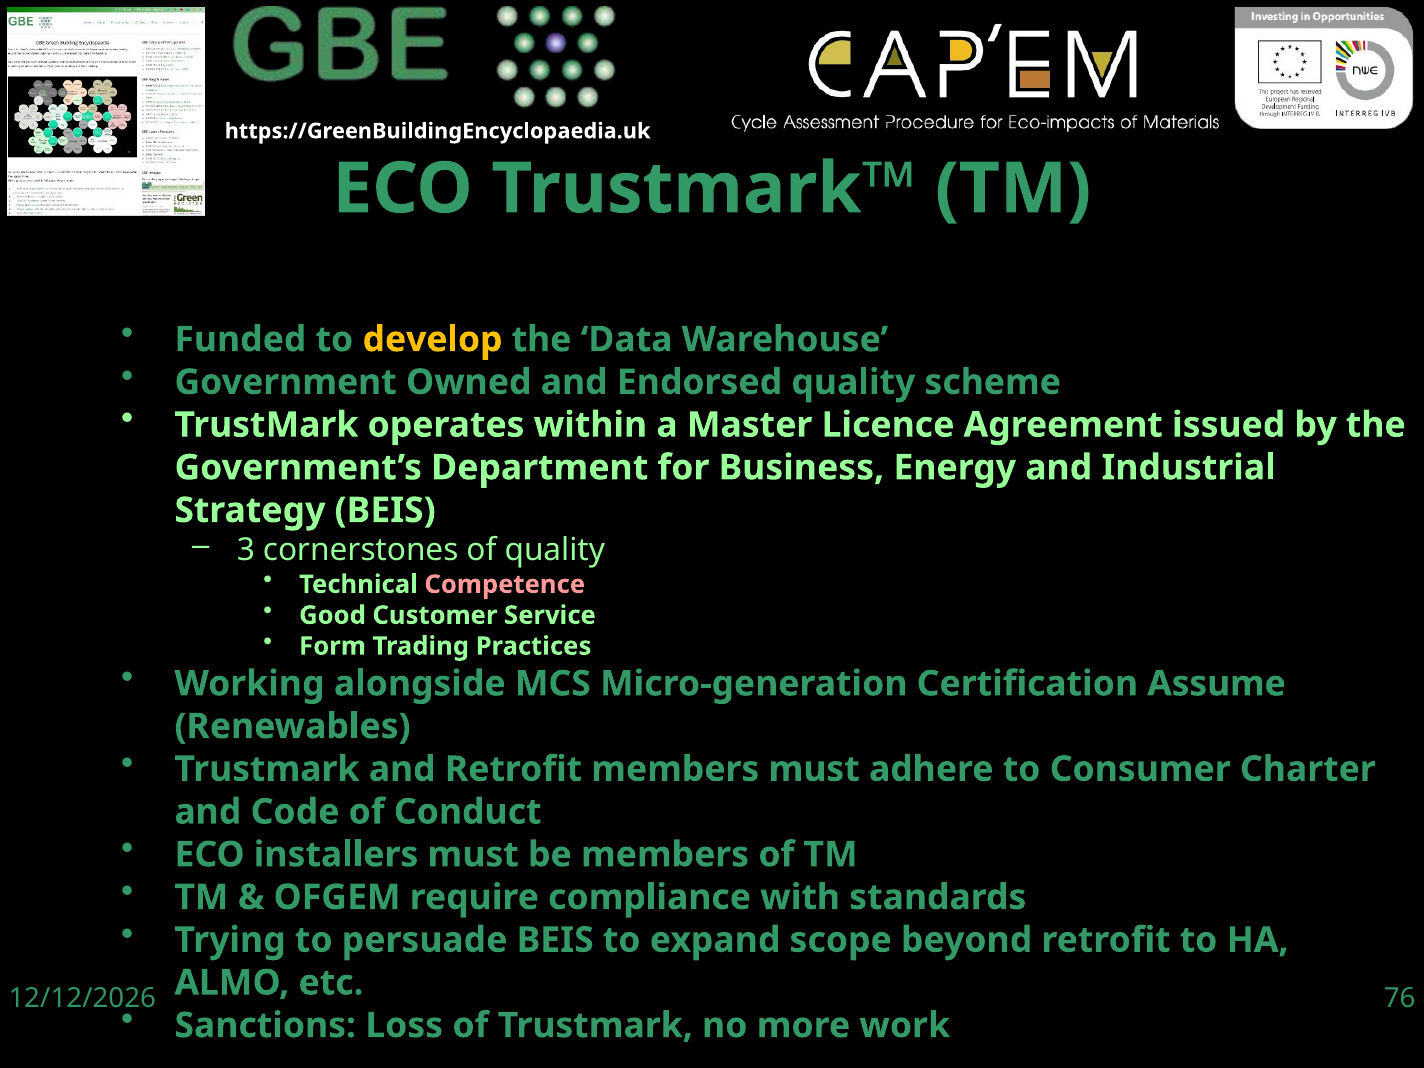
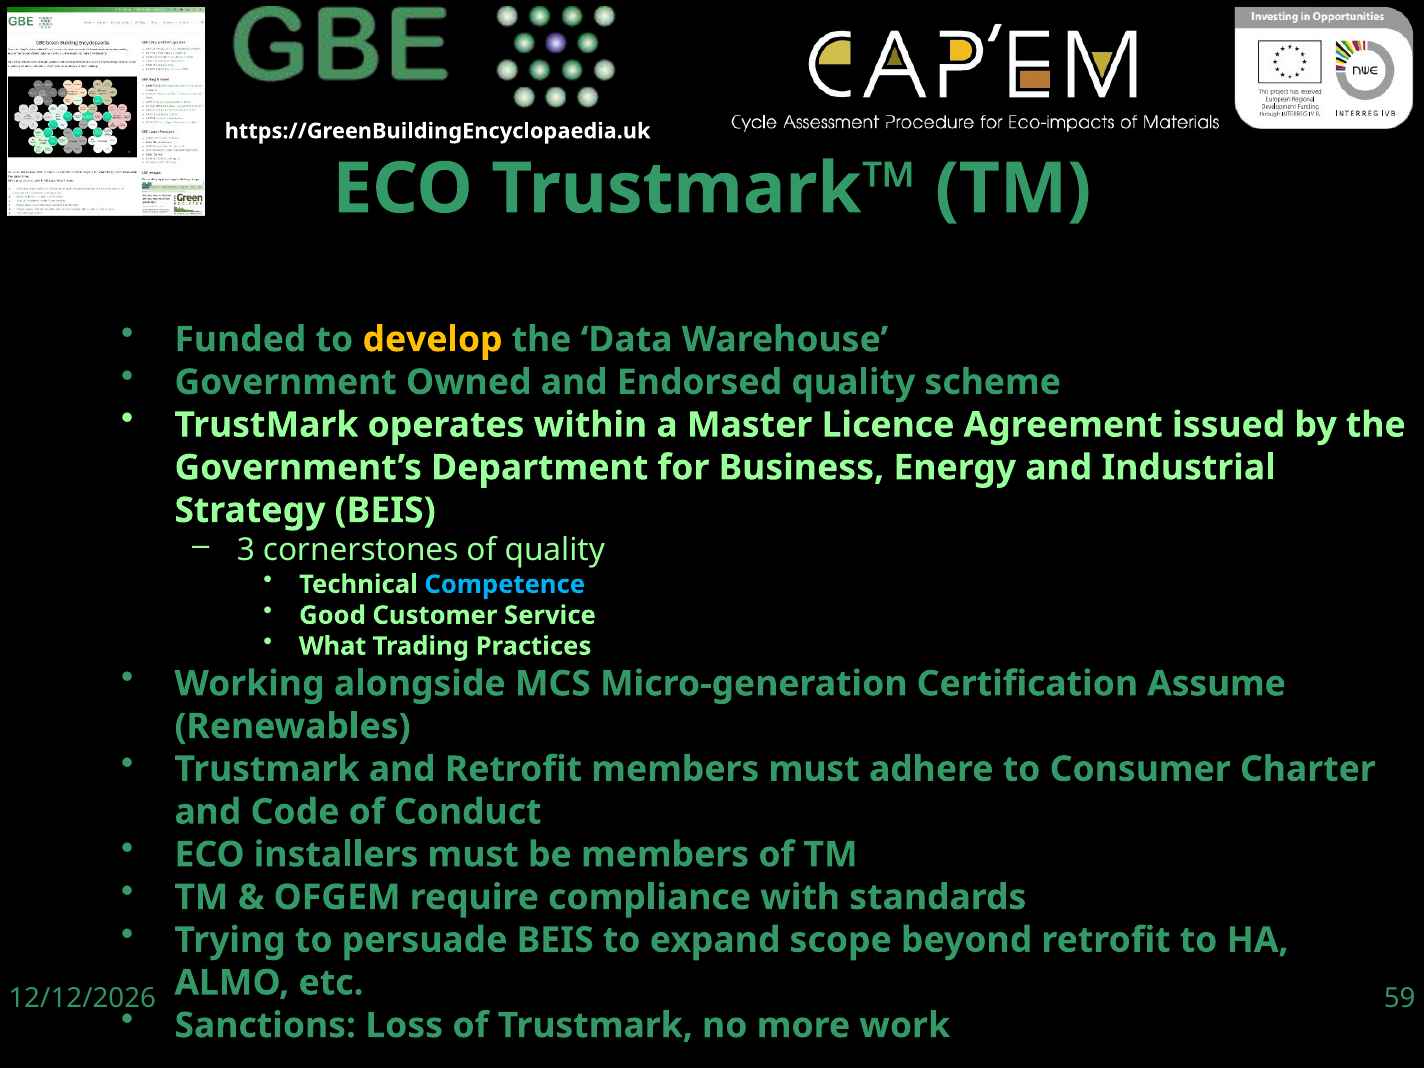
Competence colour: pink -> light blue (505, 584)
Form: Form -> What (333, 646)
76: 76 -> 59 (1400, 999)
